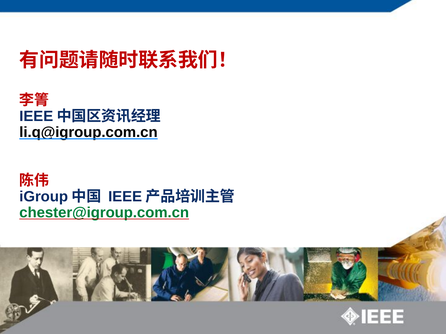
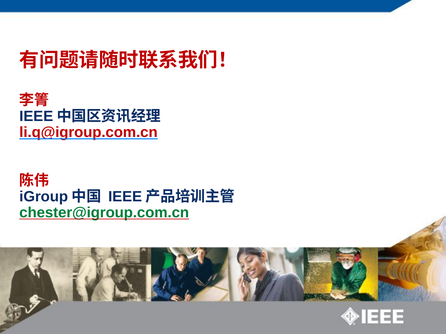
li.q@igroup.com.cn colour: black -> red (88, 133)
